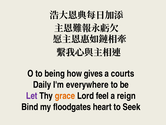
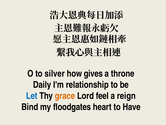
being: being -> silver (55, 73)
courts: courts -> throne (123, 73)
everywhere: everywhere -> relationship (87, 84)
Let colour: purple -> blue (32, 96)
Seek: Seek -> Have (132, 107)
